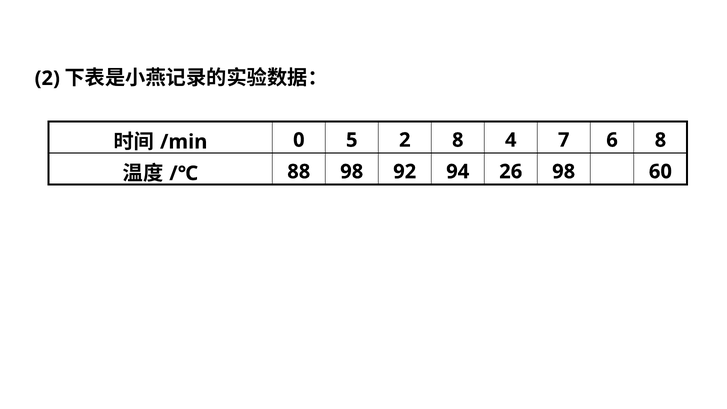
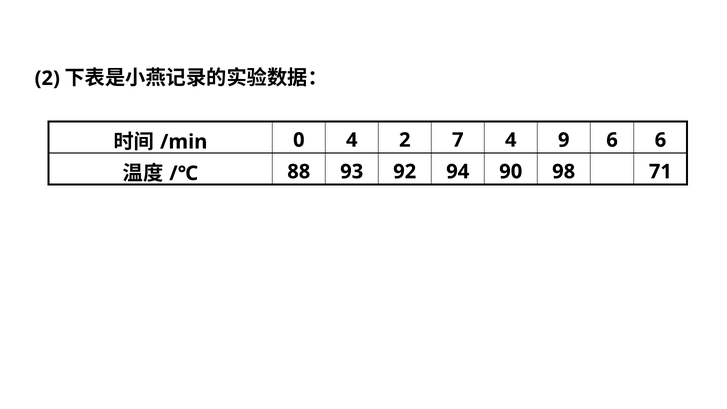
0 5: 5 -> 4 (352, 140)
2 8: 8 -> 7 (458, 140)
7: 7 -> 9 (564, 140)
6 8: 8 -> 6 (660, 140)
88 98: 98 -> 93 (352, 172)
26: 26 -> 90 (511, 172)
60: 60 -> 71 (660, 172)
